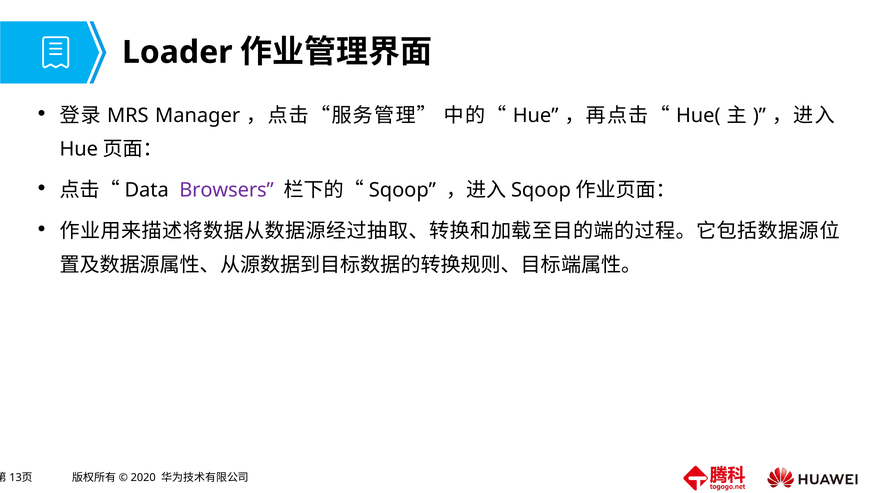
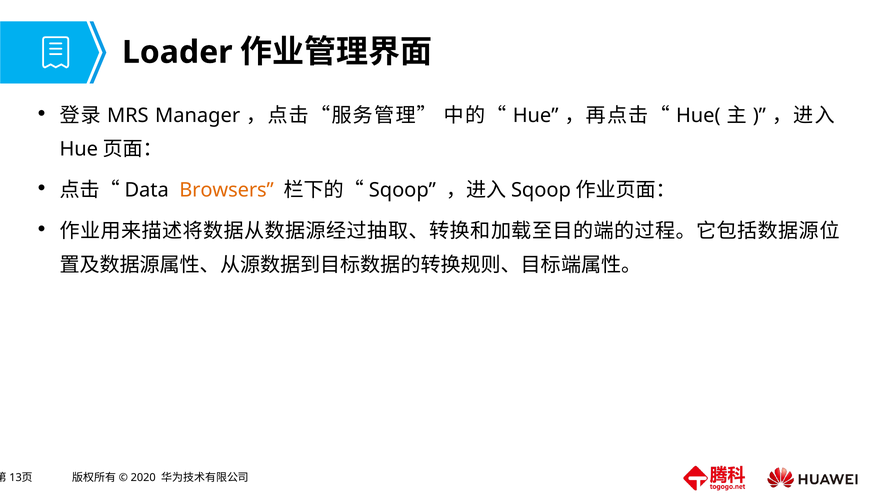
Browsers colour: purple -> orange (227, 190)
